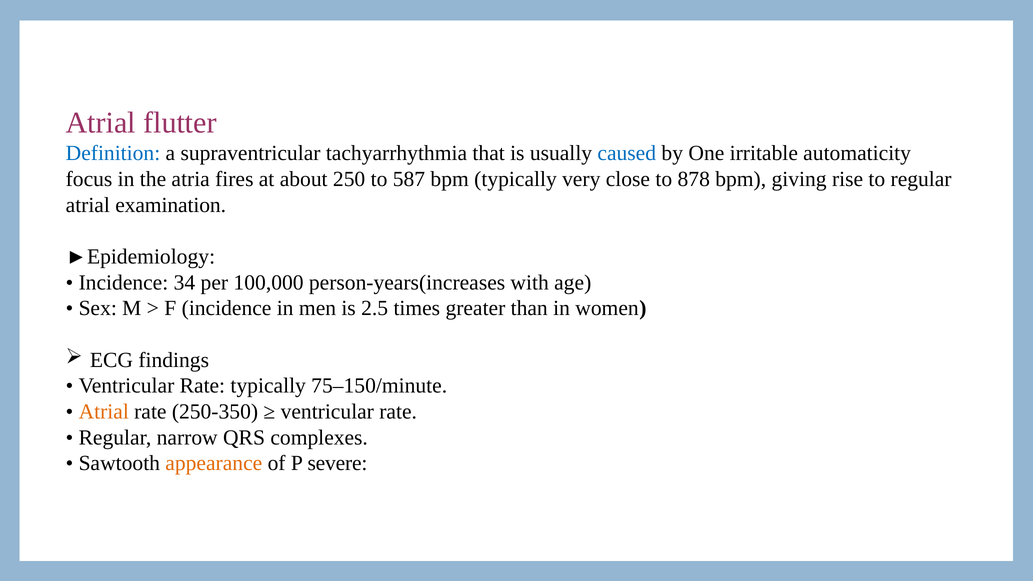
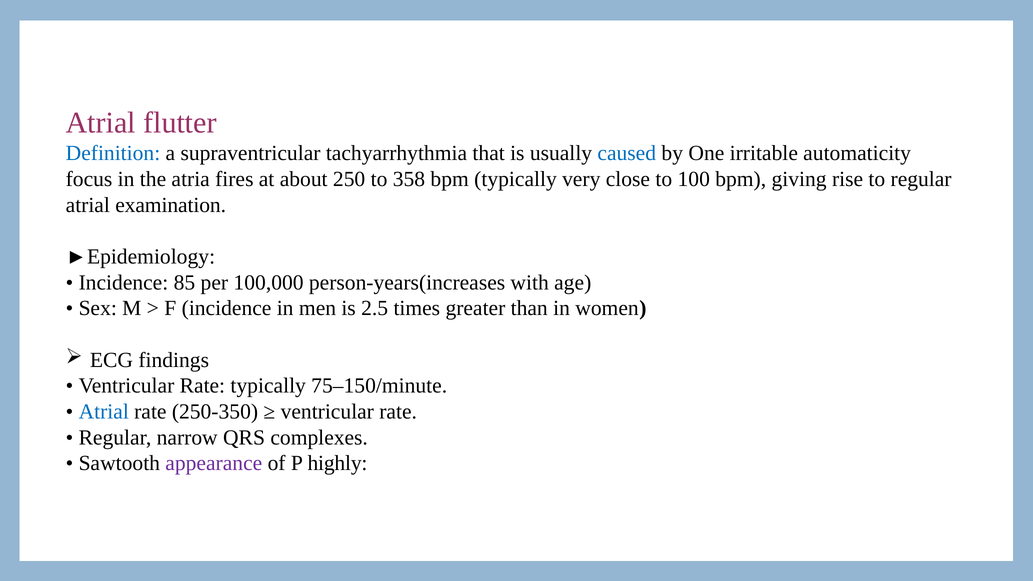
587: 587 -> 358 (409, 179)
878: 878 -> 100 (694, 179)
34: 34 -> 85 (184, 282)
Atrial colour: orange -> blue (104, 412)
appearance colour: orange -> purple (214, 463)
severe: severe -> highly (337, 463)
